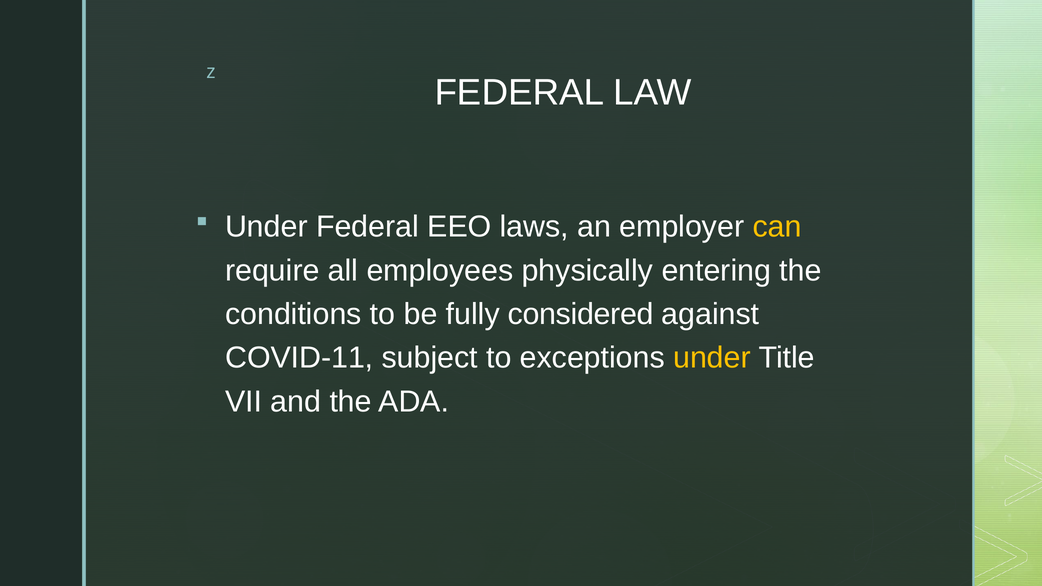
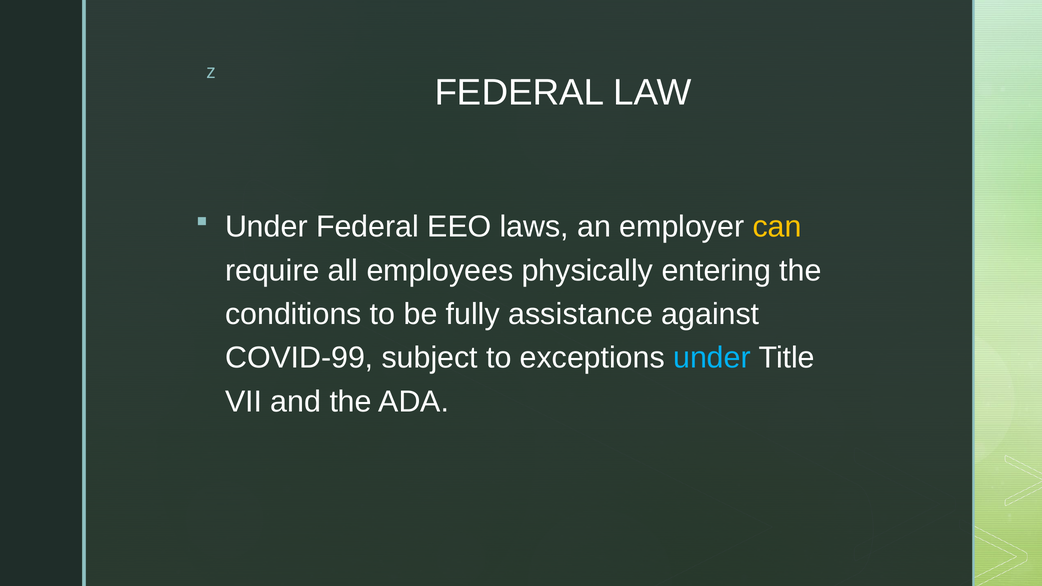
considered: considered -> assistance (581, 314)
COVID-11: COVID-11 -> COVID-99 (299, 358)
under colour: yellow -> light blue (712, 358)
